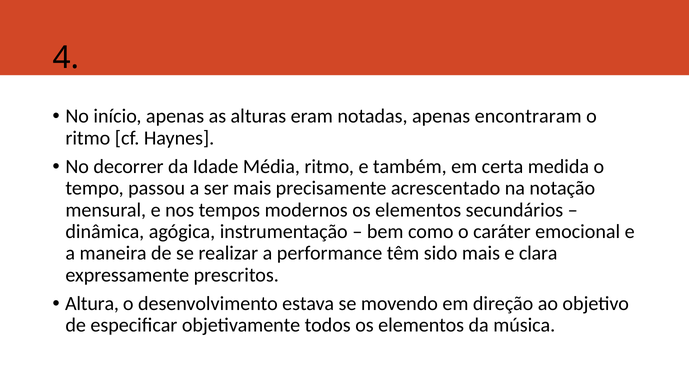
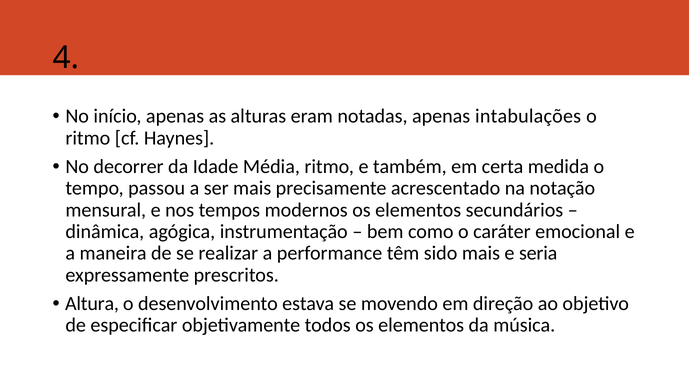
encontraram: encontraram -> intabulações (528, 116)
clara: clara -> seria (538, 254)
